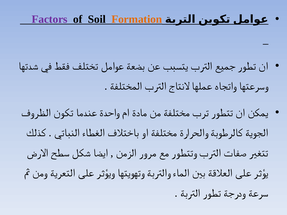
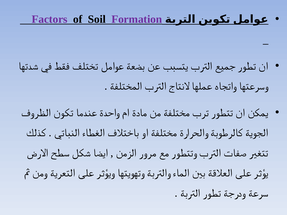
Formation colour: orange -> purple (137, 19)
